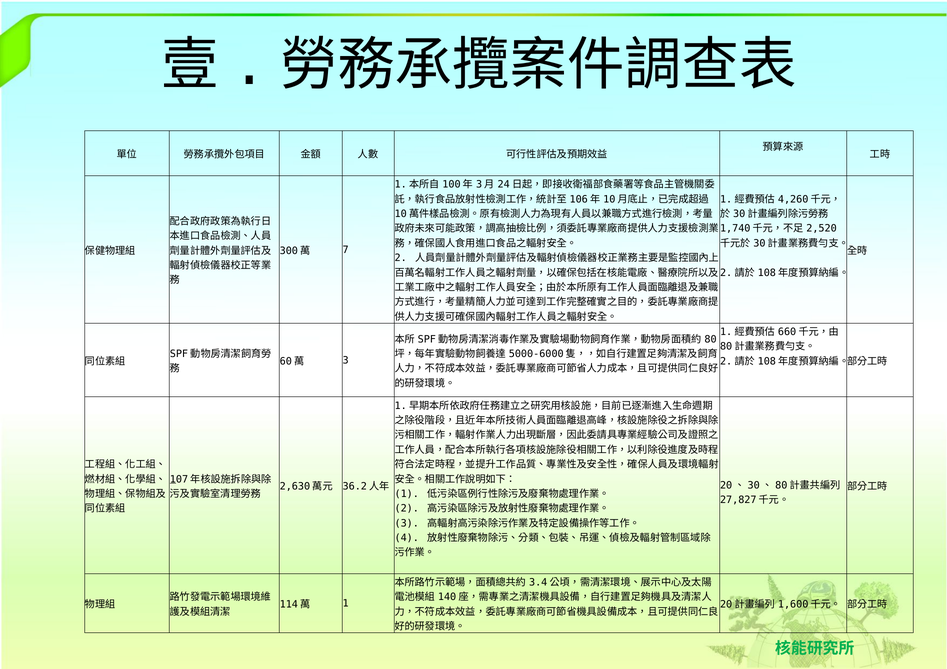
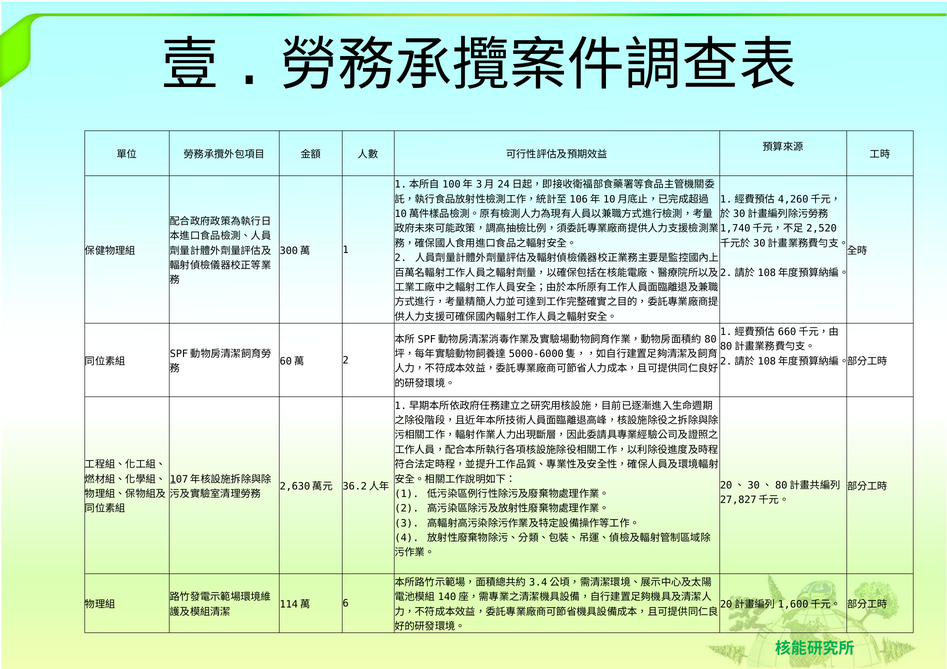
7: 7 -> 1 (346, 250)
3: 3 -> 2 (346, 361)
1: 1 -> 6 (346, 604)
